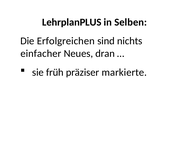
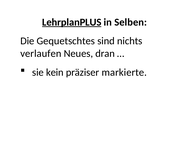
LehrplanPLUS underline: none -> present (72, 22)
Erfolgreichen: Erfolgreichen -> Gequetschtes (66, 41)
einfacher: einfacher -> verlaufen (41, 53)
früh: früh -> kein (55, 72)
